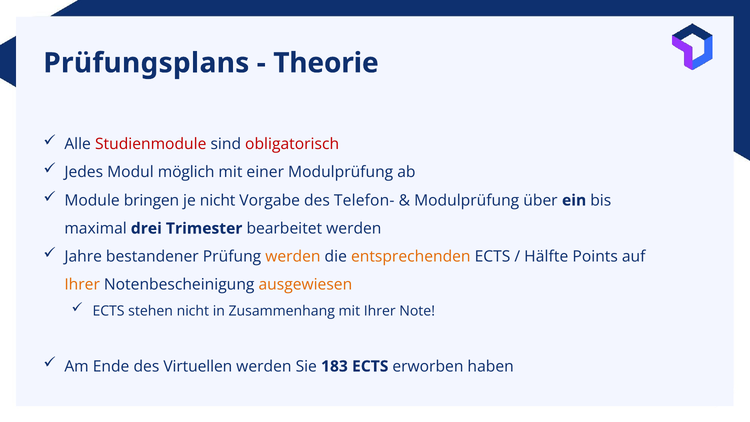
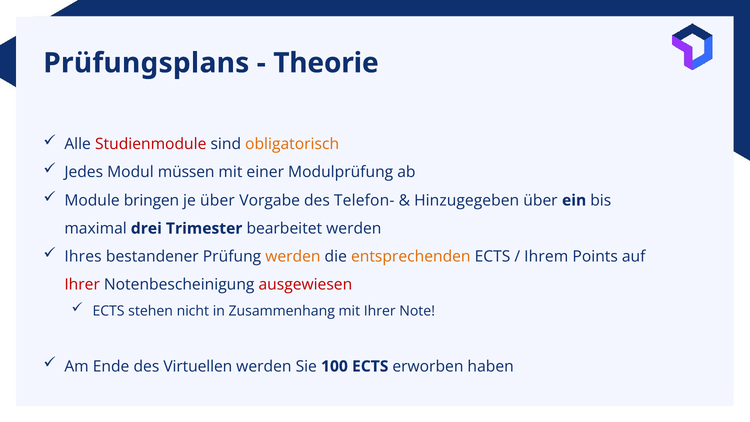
obligatorisch colour: red -> orange (292, 144)
möglich: möglich -> müssen (186, 172)
je nicht: nicht -> über (217, 200)
Modulprüfung: Modulprüfung -> Hinzugegeben (467, 200)
Jahre: Jahre -> Ihres (83, 257)
Hälfte: Hälfte -> Ihrem (546, 257)
Ihrer colour: orange -> red (82, 285)
ausgewiesen colour: orange -> red (305, 285)
183: 183 -> 100 (334, 366)
